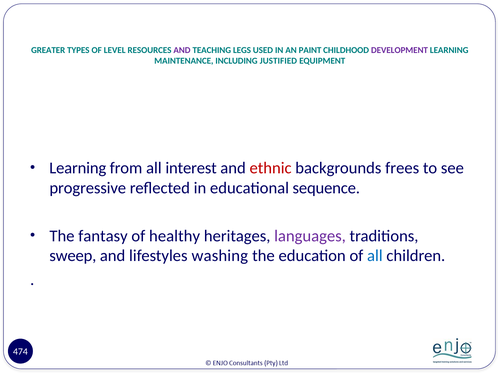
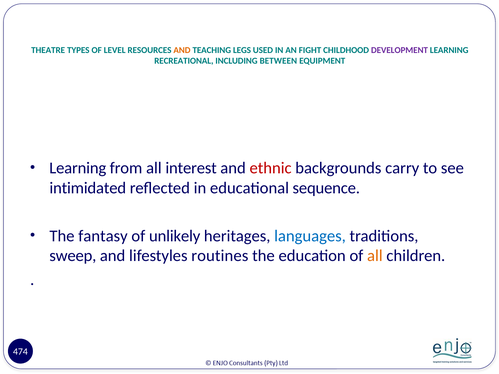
GREATER: GREATER -> THEATRE (48, 50)
AND colour: purple -> orange (182, 50)
PAINT: PAINT -> FIGHT (310, 50)
MAINTENANCE: MAINTENANCE -> RECREATIONAL (184, 61)
JUSTIFIED: JUSTIFIED -> BETWEEN (278, 61)
frees: frees -> carry (402, 168)
progressive: progressive -> intimidated (88, 188)
healthy: healthy -> unlikely (175, 236)
languages colour: purple -> blue (310, 236)
washing: washing -> routines (220, 256)
all colour: blue -> orange (375, 256)
